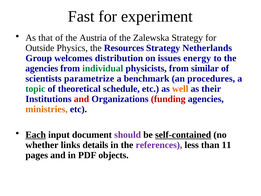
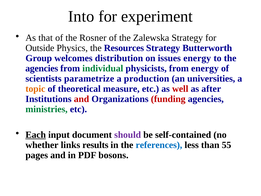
Fast: Fast -> Into (81, 16)
Austria: Austria -> Rosner (93, 38)
Netherlands: Netherlands -> Butterworth (207, 48)
from similar: similar -> energy (205, 68)
benchmark: benchmark -> production (147, 78)
procedures: procedures -> universities (211, 78)
topic colour: green -> orange (35, 89)
schedule: schedule -> measure (121, 89)
well colour: orange -> red (180, 89)
their: their -> after (211, 89)
ministries colour: orange -> green (47, 109)
self-contained underline: present -> none (183, 135)
details: details -> results (95, 145)
references colour: purple -> blue (159, 145)
11: 11 -> 55 (227, 145)
objects: objects -> bosons (113, 155)
